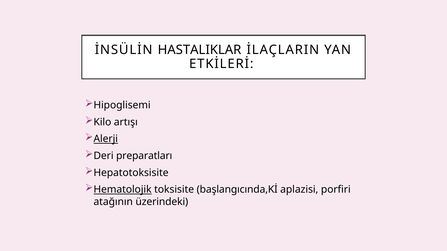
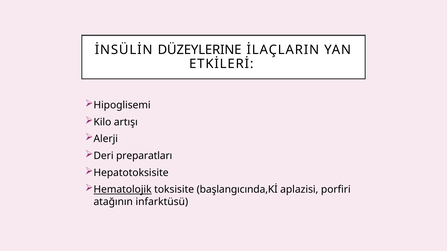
HASTALIKLAR: HASTALIKLAR -> DÜZEYLERINE (200, 50)
Alerji underline: present -> none (106, 139)
üzerindeki: üzerindeki -> infarktüsü (162, 202)
